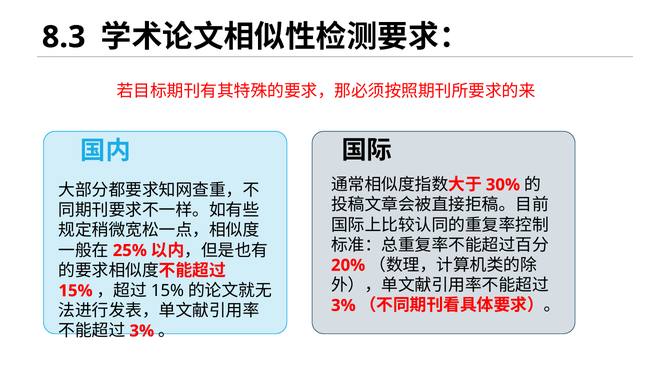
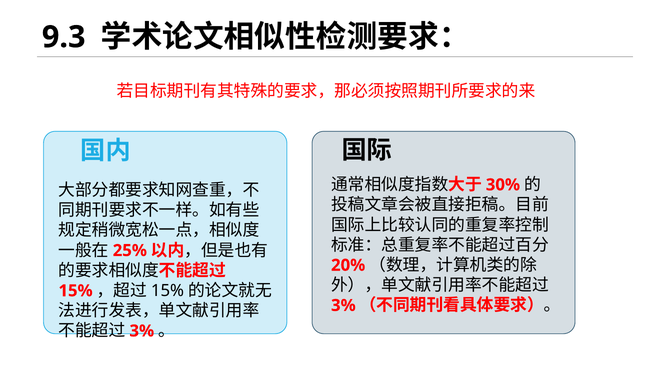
8.3: 8.3 -> 9.3 (64, 37)
